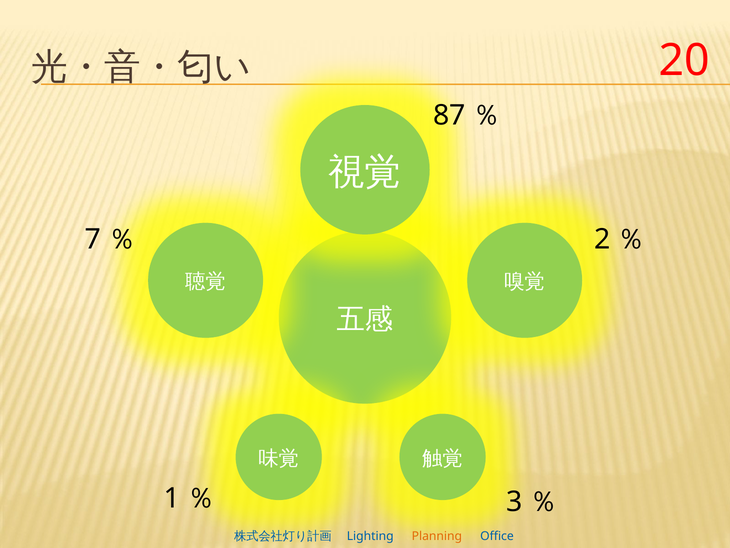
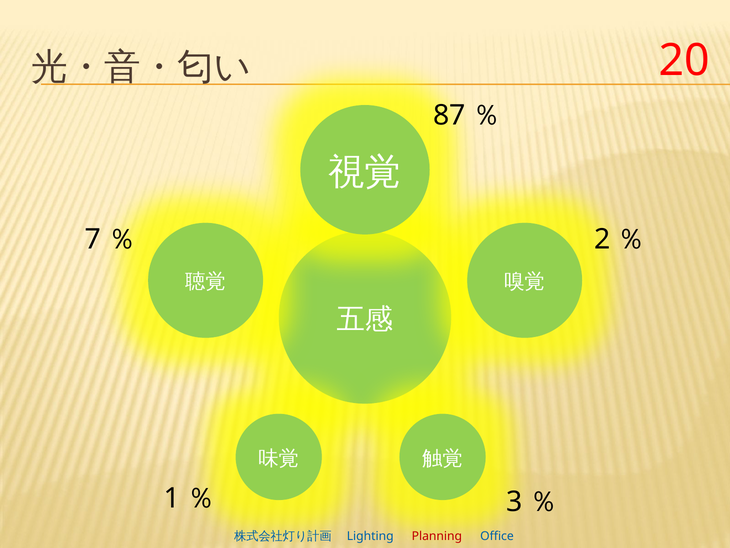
Planning colour: orange -> red (437, 536)
